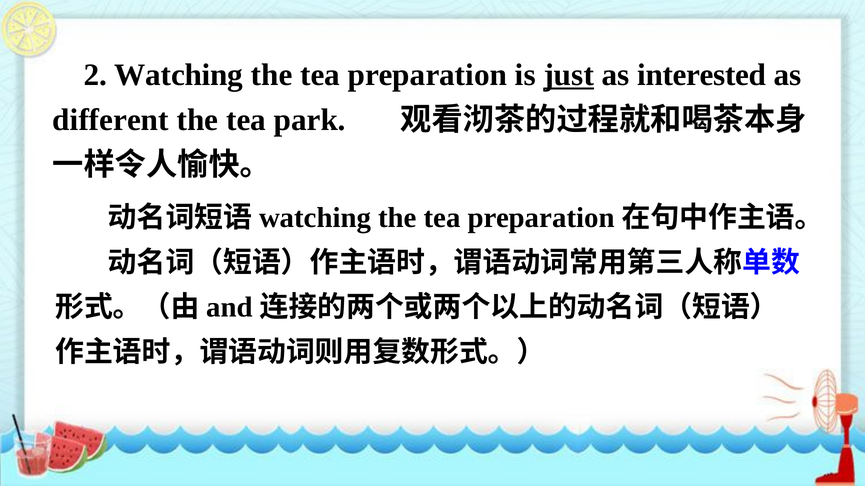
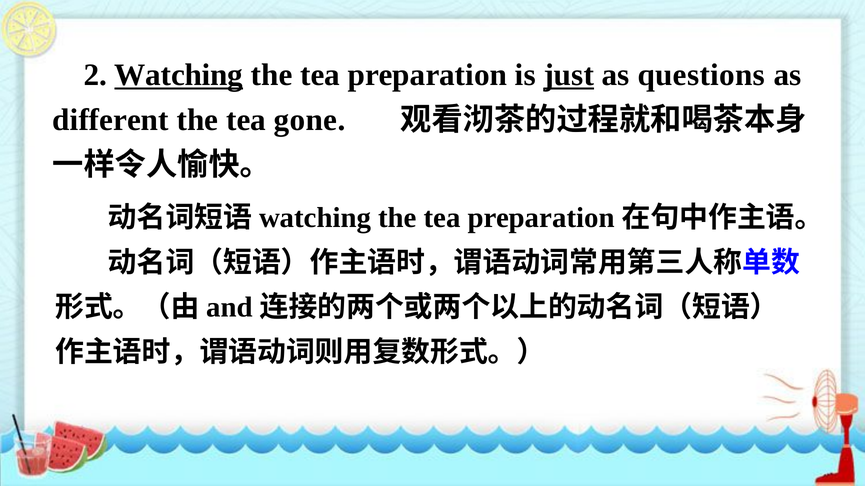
Watching underline: none -> present (179, 75)
interested: interested -> questions (701, 75)
park: park -> gone (310, 120)
